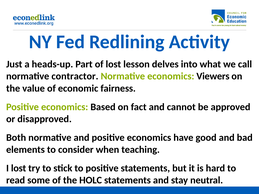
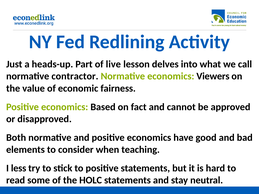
of lost: lost -> live (113, 64)
I lost: lost -> less (19, 168)
